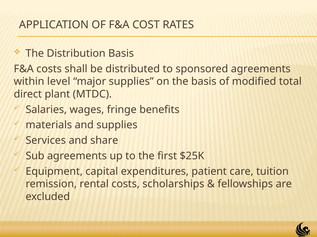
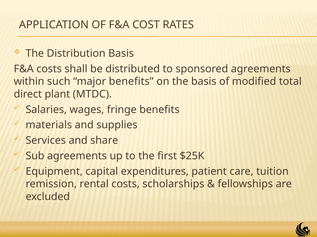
level: level -> such (59, 82)
major supplies: supplies -> benefits (131, 82)
